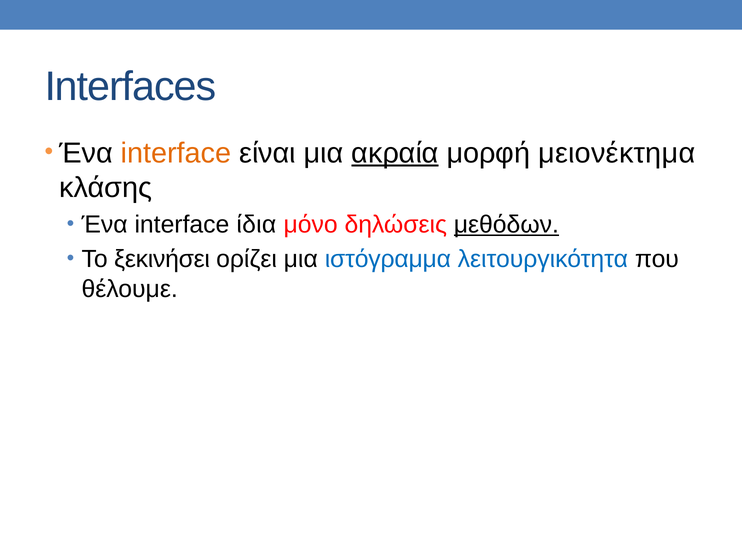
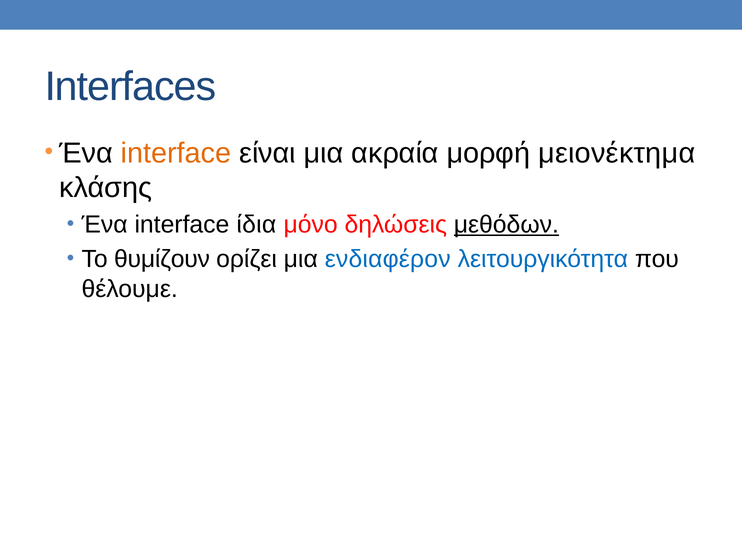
ακραία underline: present -> none (395, 153)
ξεκινήσει: ξεκινήσει -> θυμίζουν (162, 259)
ιστόγραμμα: ιστόγραμμα -> ενδιαφέρον (388, 259)
